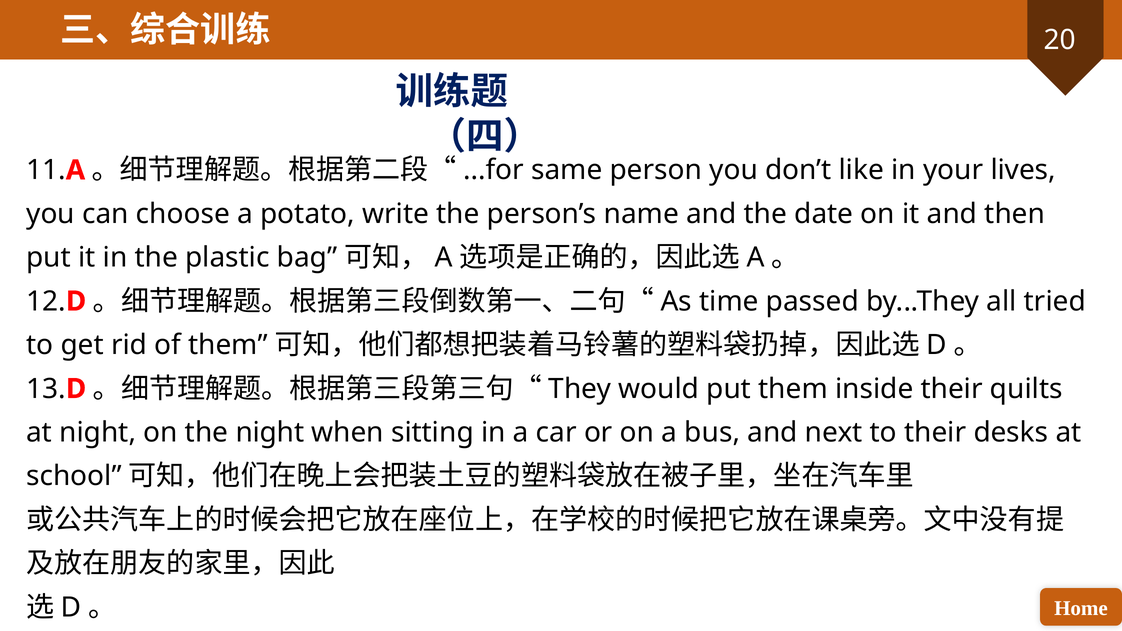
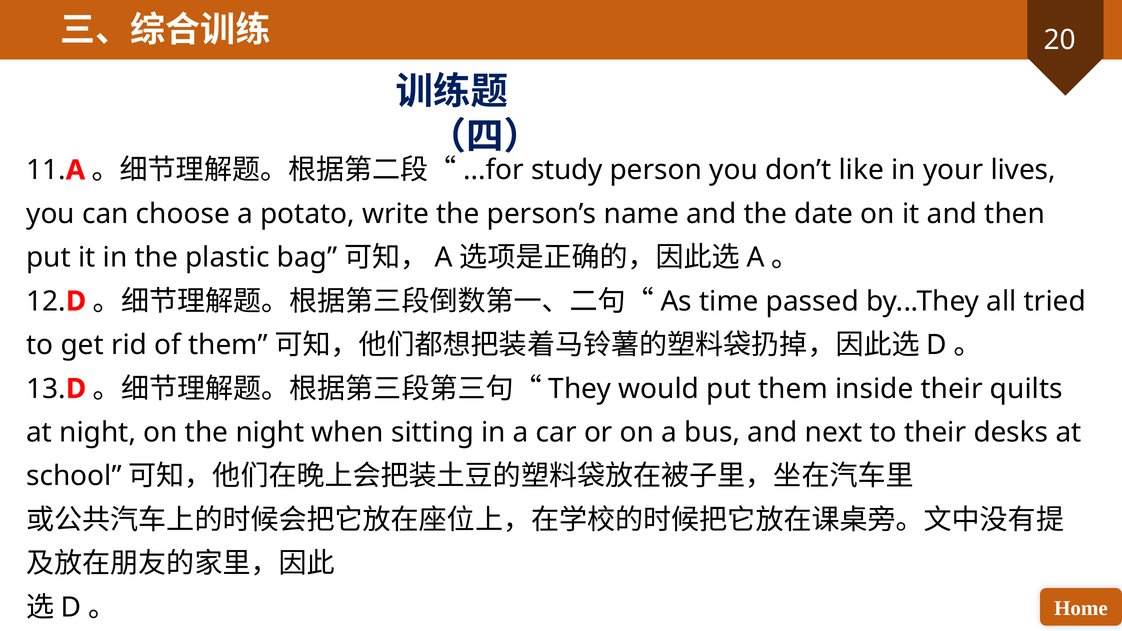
same: same -> study (567, 170)
